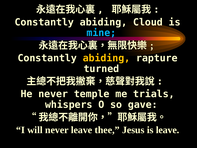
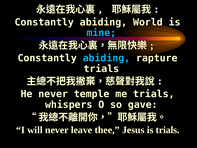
Cloud: Cloud -> World (148, 22)
abiding colour: yellow -> light blue (106, 58)
turned: turned -> trials (101, 69)
is leave: leave -> trials (168, 130)
